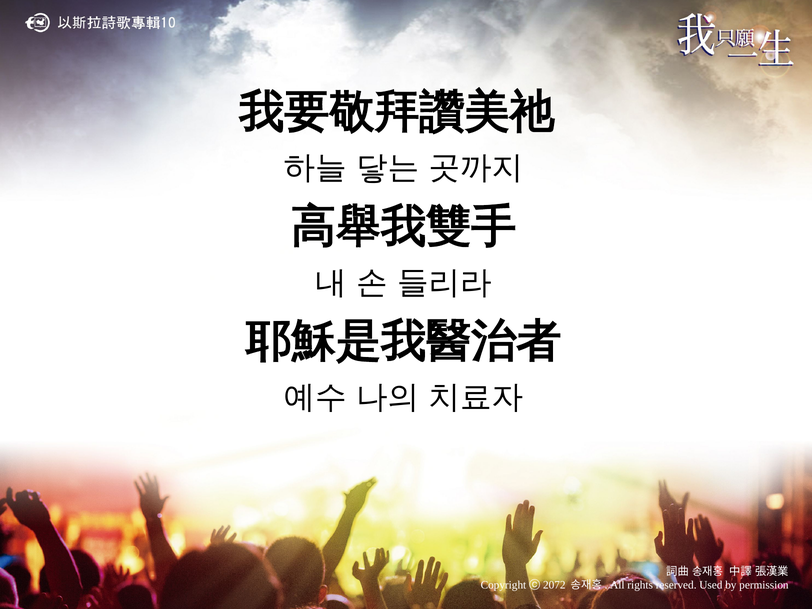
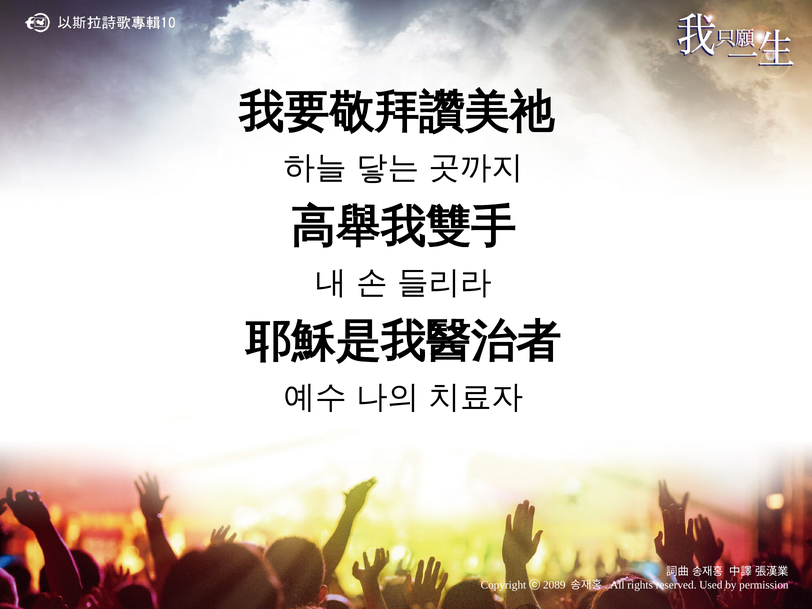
2072: 2072 -> 2089 (554, 585)
